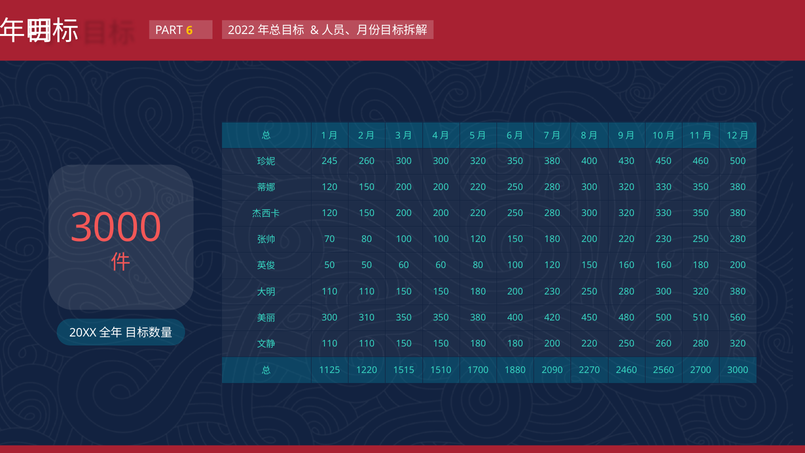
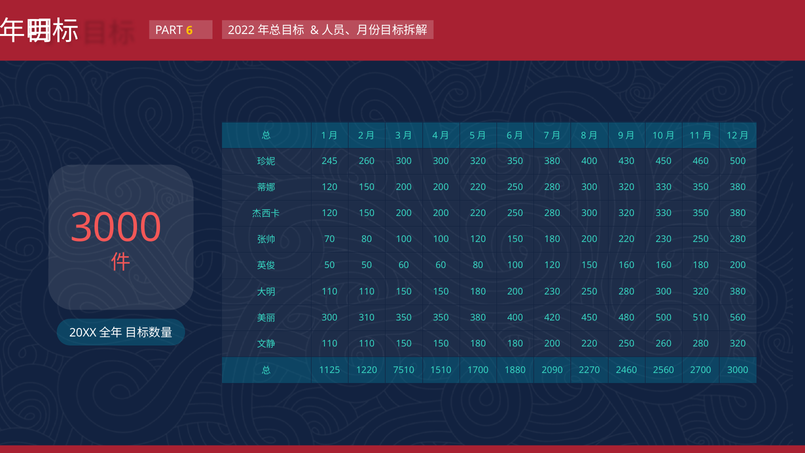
1515: 1515 -> 7510 (404, 370)
